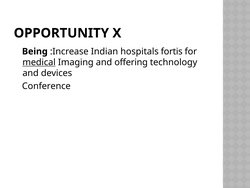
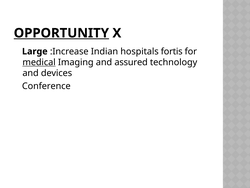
OPPORTUNITY underline: none -> present (61, 33)
Being: Being -> Large (35, 51)
offering: offering -> assured (131, 62)
